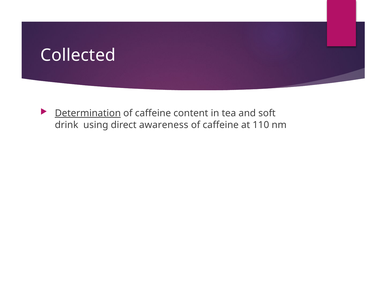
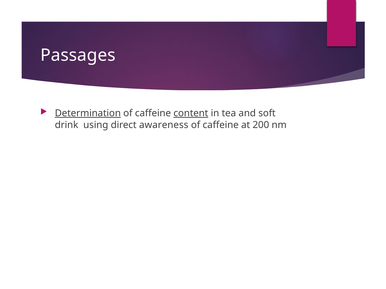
Collected: Collected -> Passages (78, 55)
content underline: none -> present (191, 113)
110: 110 -> 200 (261, 125)
